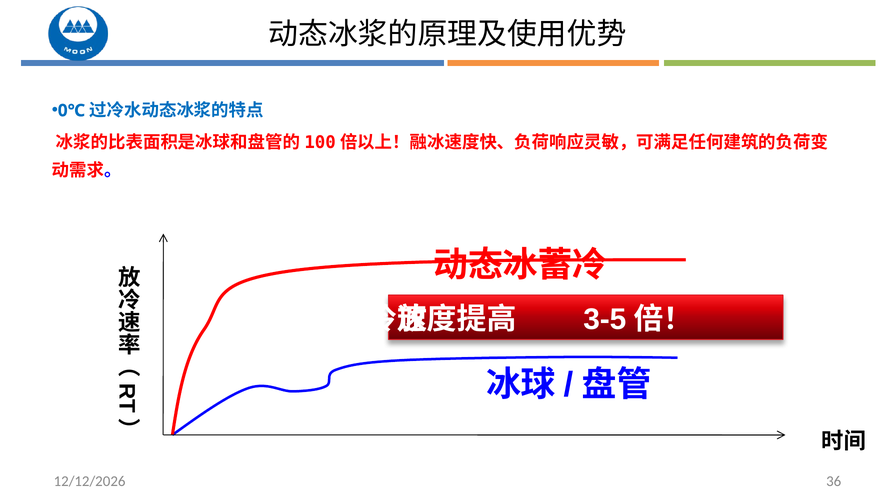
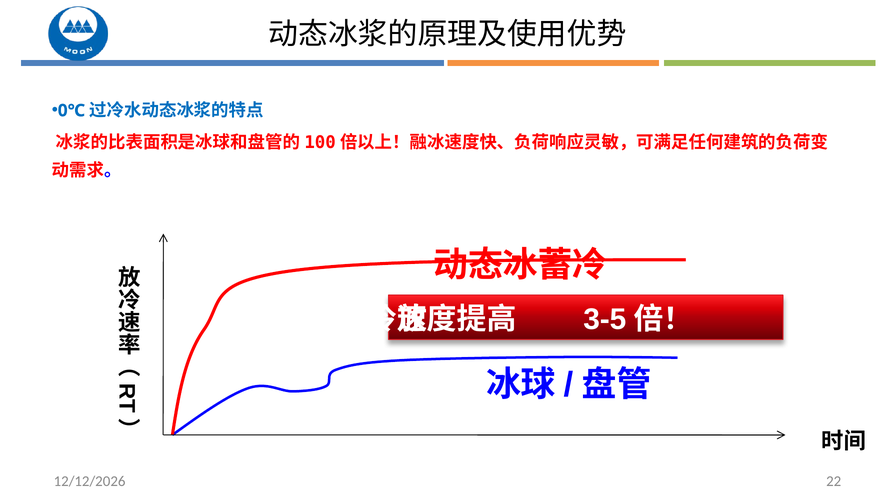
36: 36 -> 22 (834, 481)
